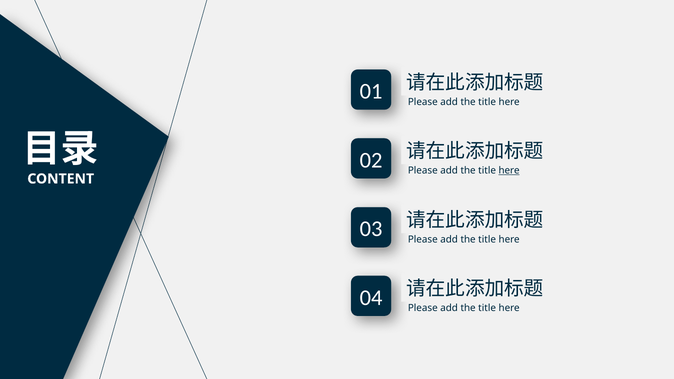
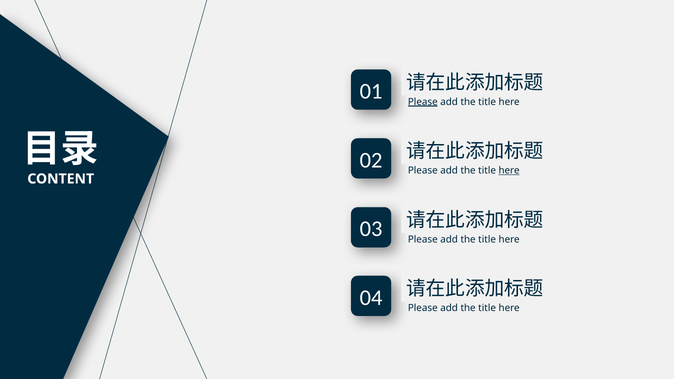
Please underline: none -> present (423, 102)
